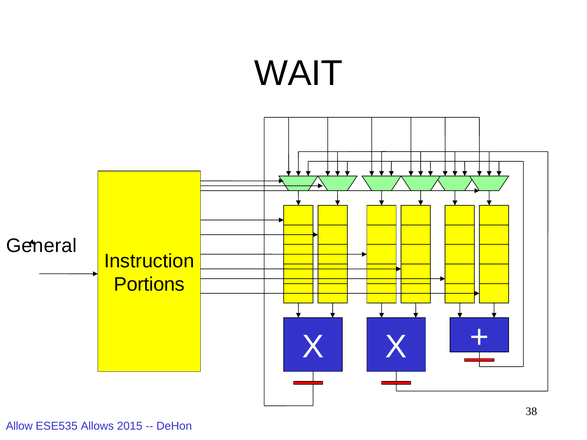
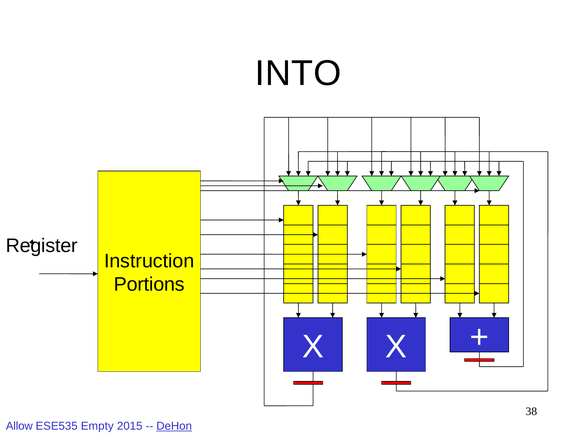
WAIT: WAIT -> INTO (298, 73)
General: General -> Register (42, 246)
Allows: Allows -> Empty (97, 426)
DeHon underline: none -> present (174, 426)
